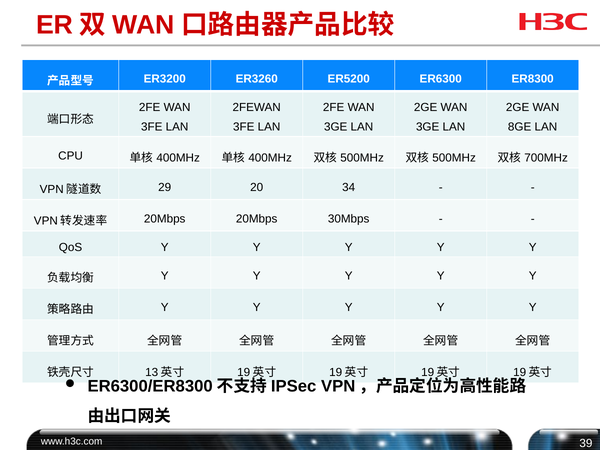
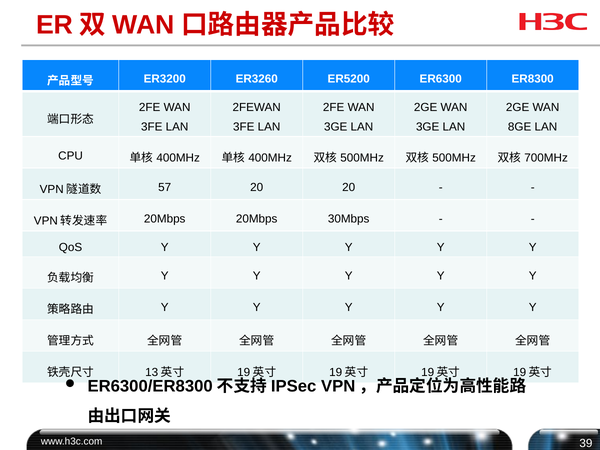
29: 29 -> 57 (165, 187)
20 34: 34 -> 20 (349, 187)
